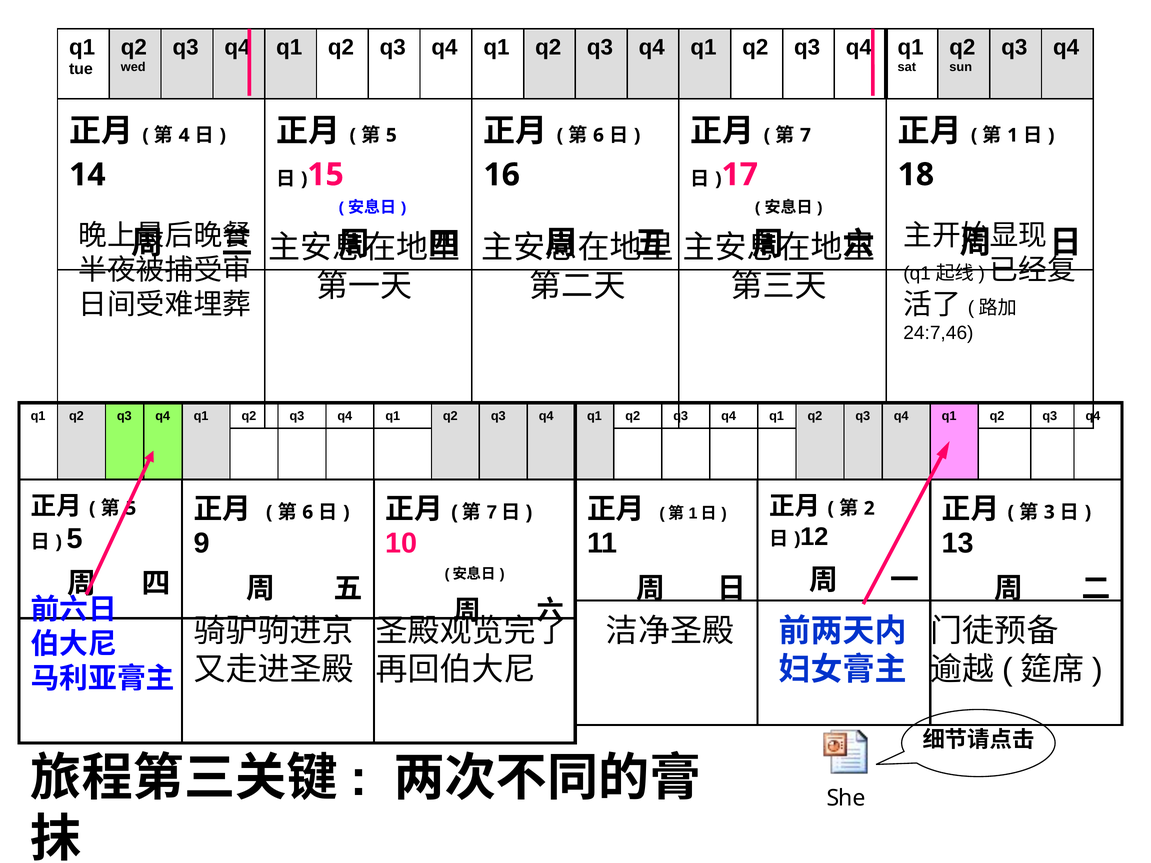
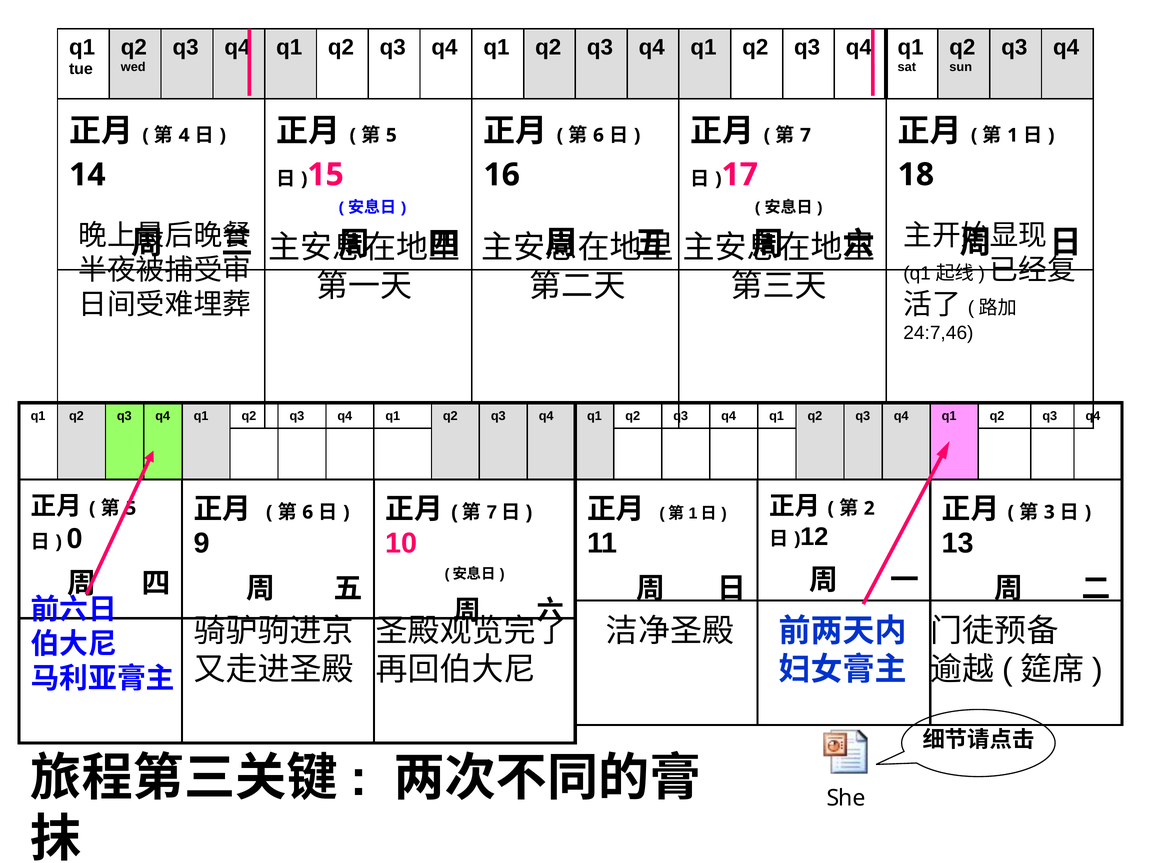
5: 5 -> 0 (75, 539)
